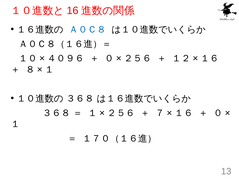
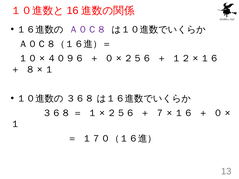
Ａ０Ｃ８ colour: blue -> purple (88, 30)
